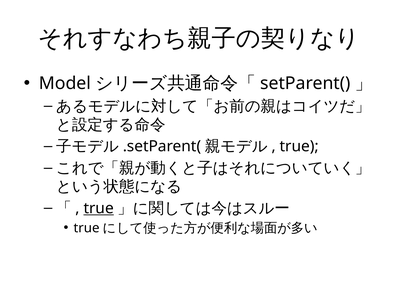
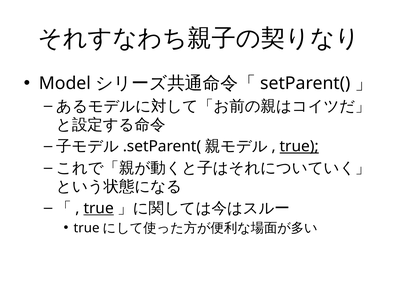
true underline: none -> present (299, 147)
